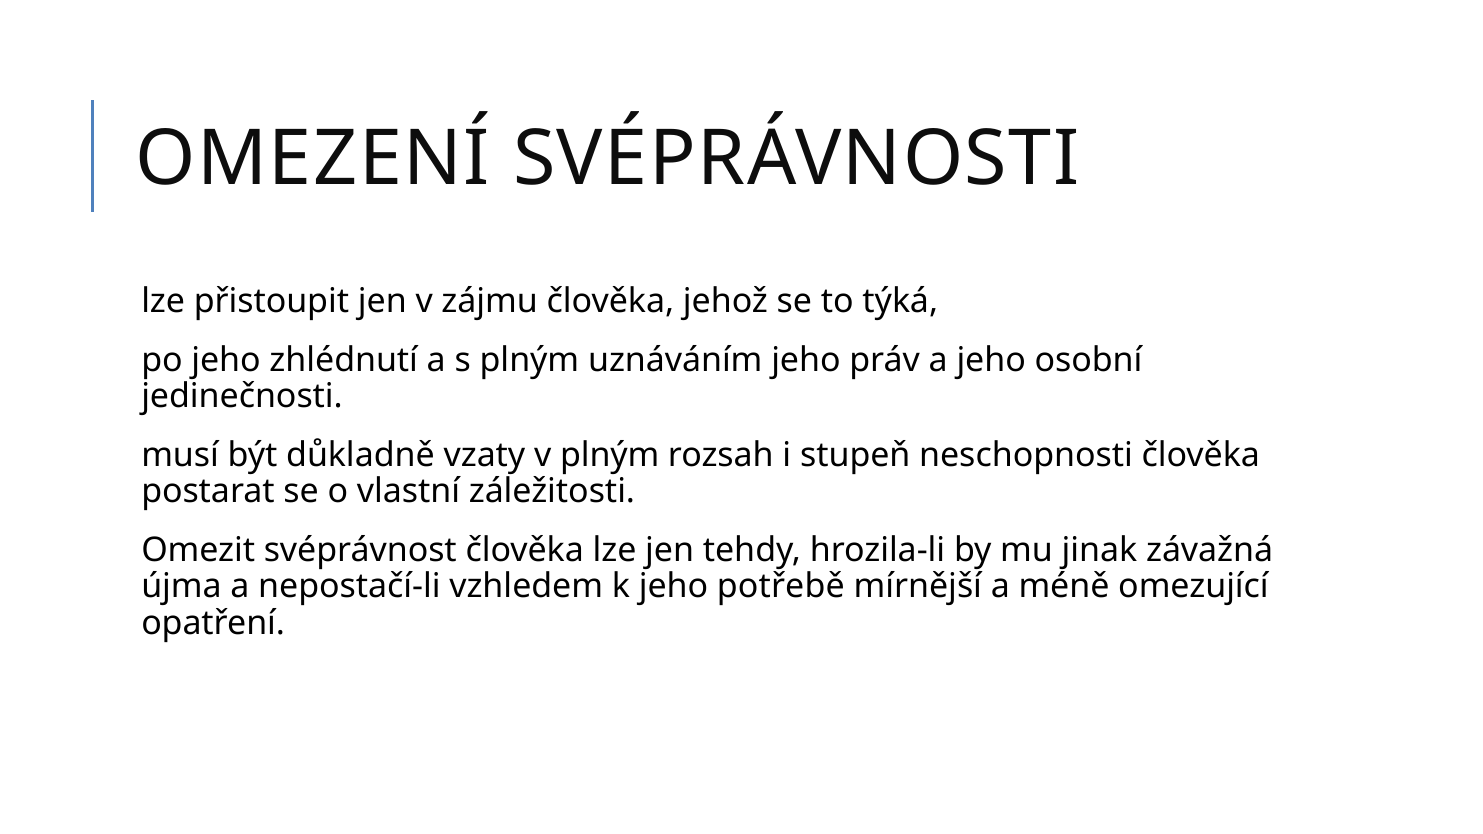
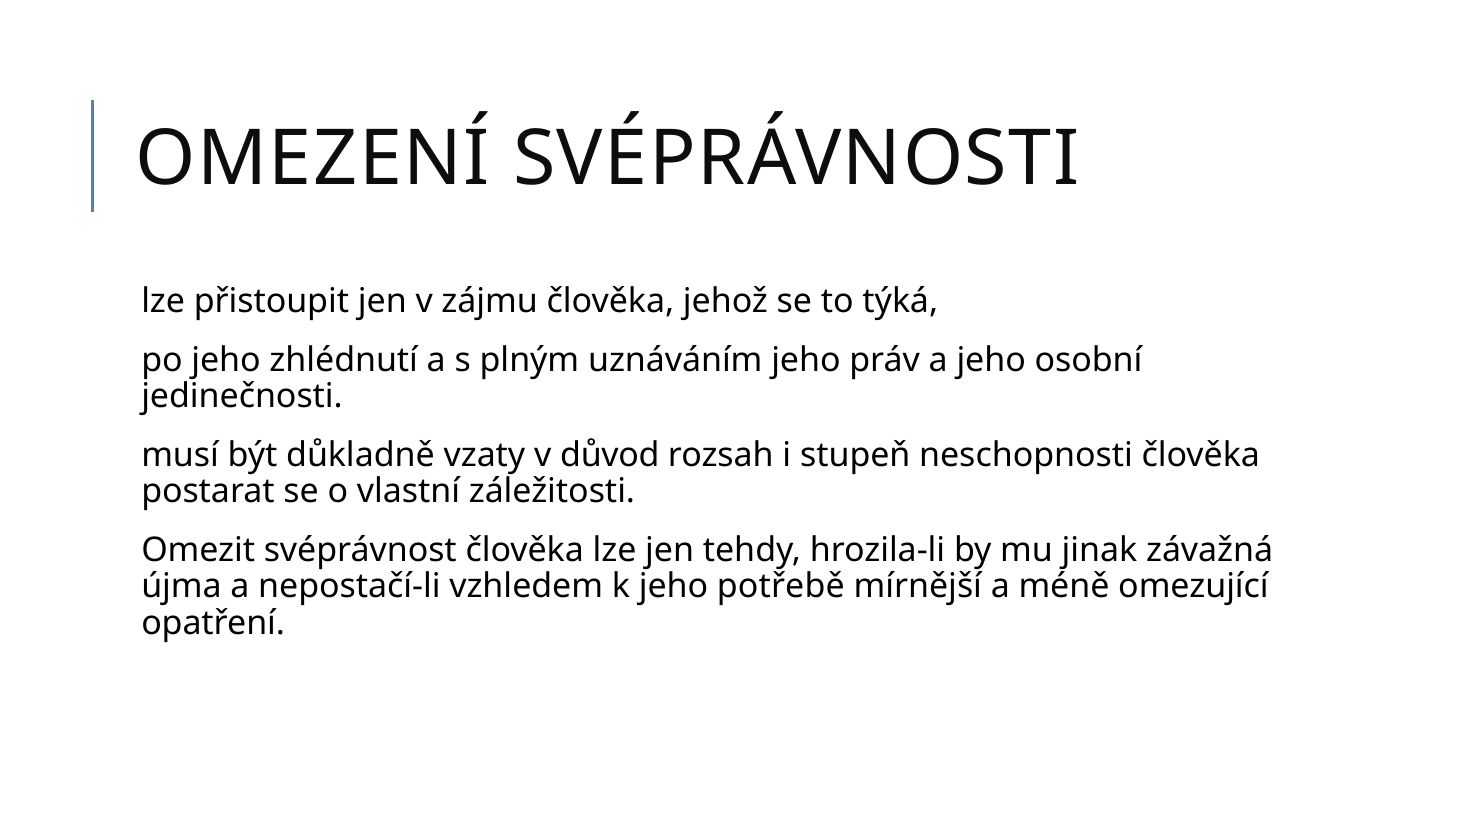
v plným: plným -> důvod (610, 455)
